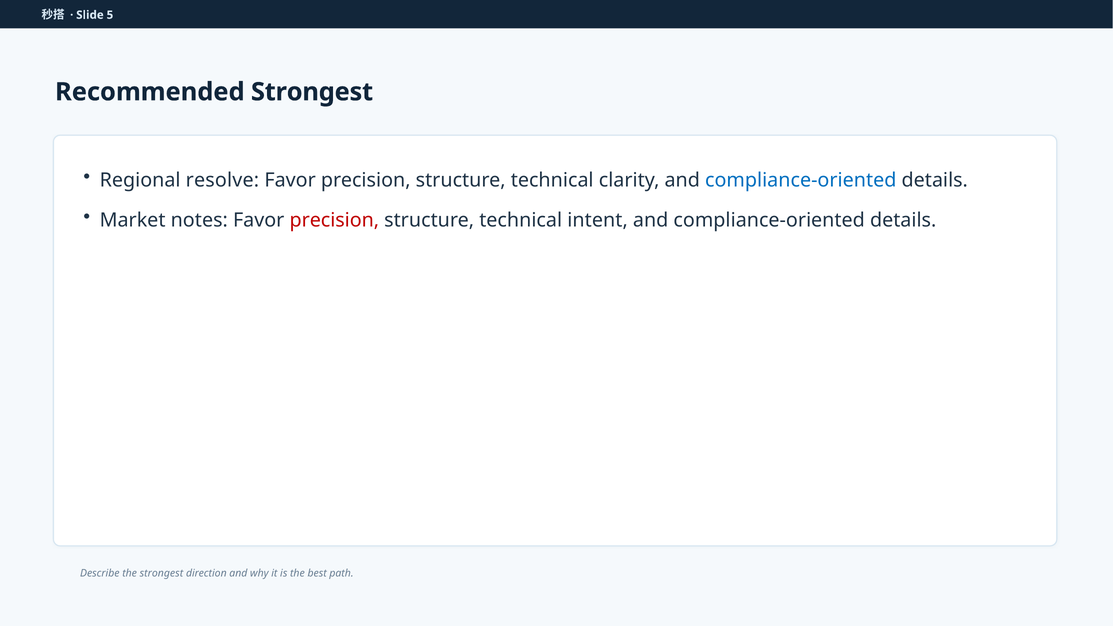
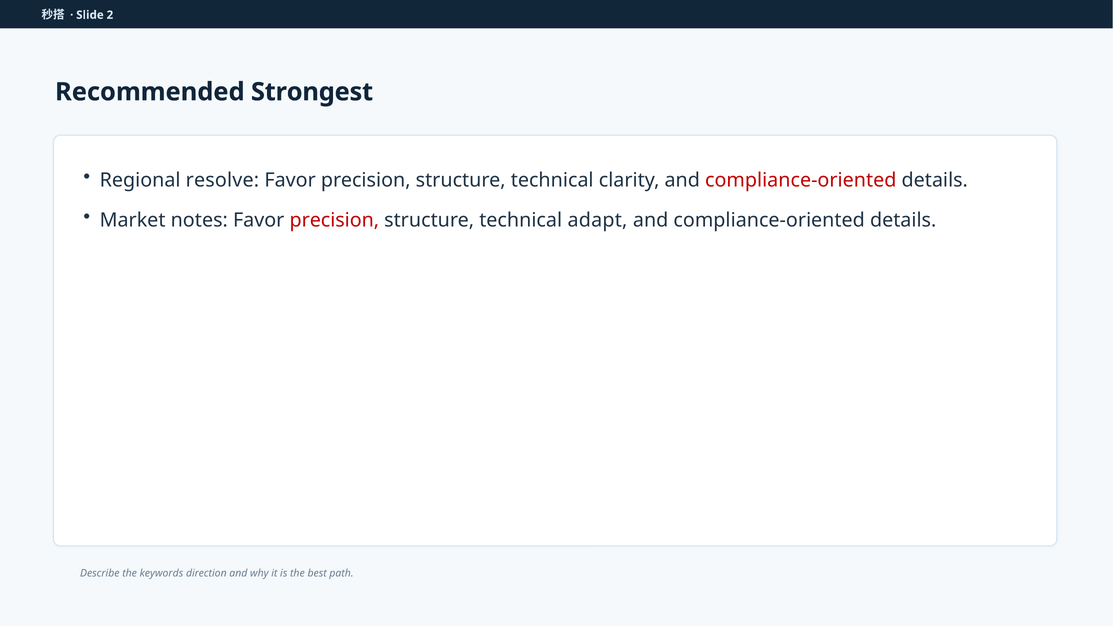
5: 5 -> 2 (110, 15)
compliance-oriented colour: blue -> red (801, 180)
intent: intent -> adapt (597, 220)
the strongest: strongest -> keywords (161, 573)
